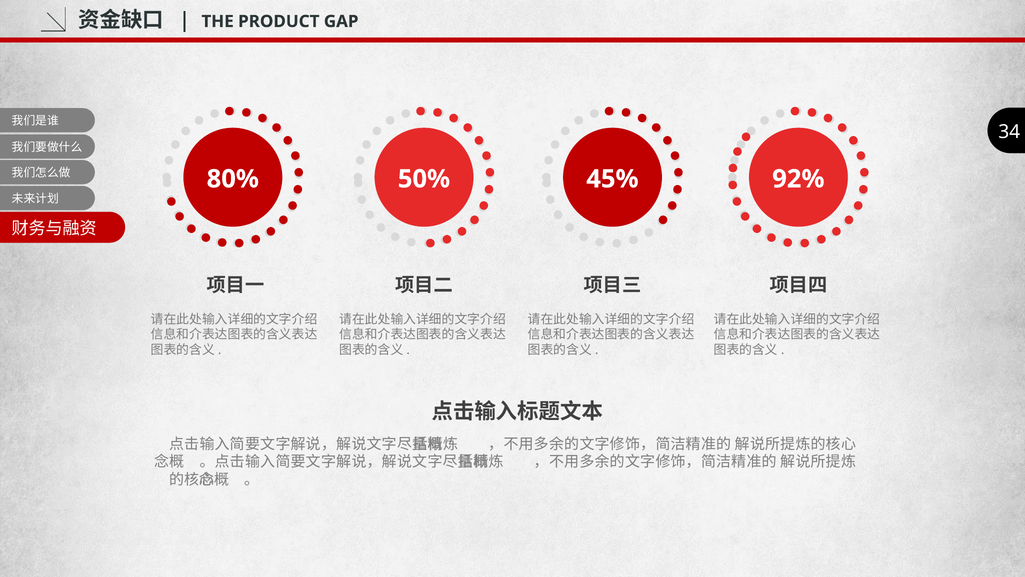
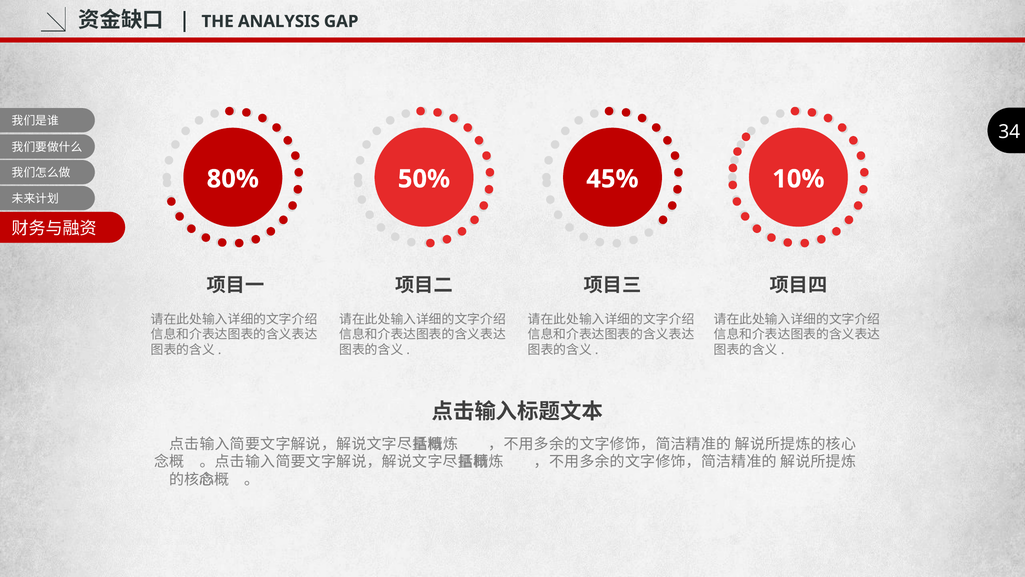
PRODUCT: PRODUCT -> ANALYSIS (279, 21)
92%: 92% -> 10% (798, 179)
